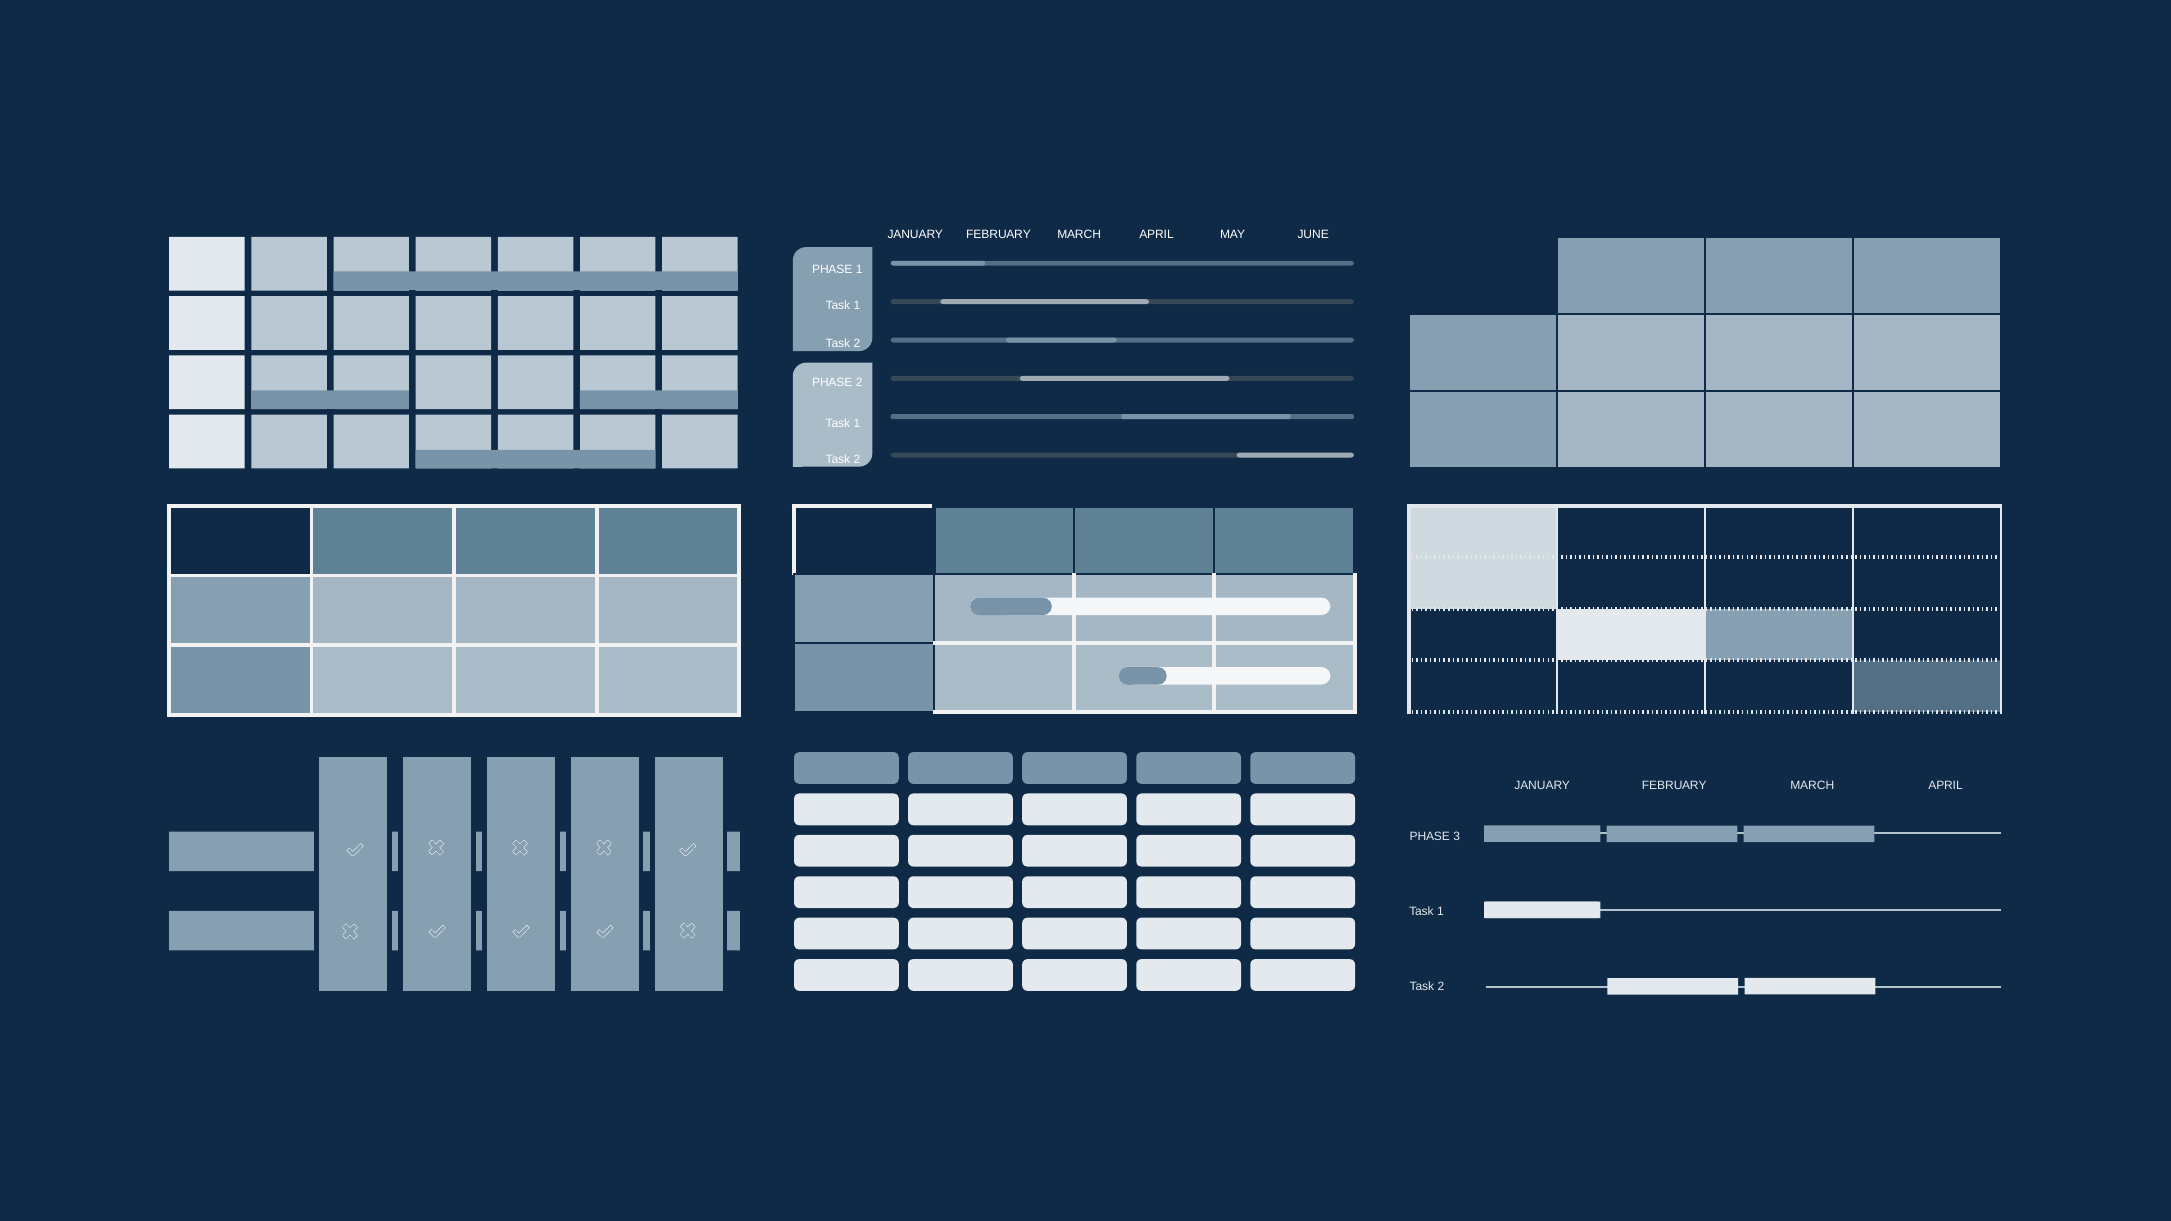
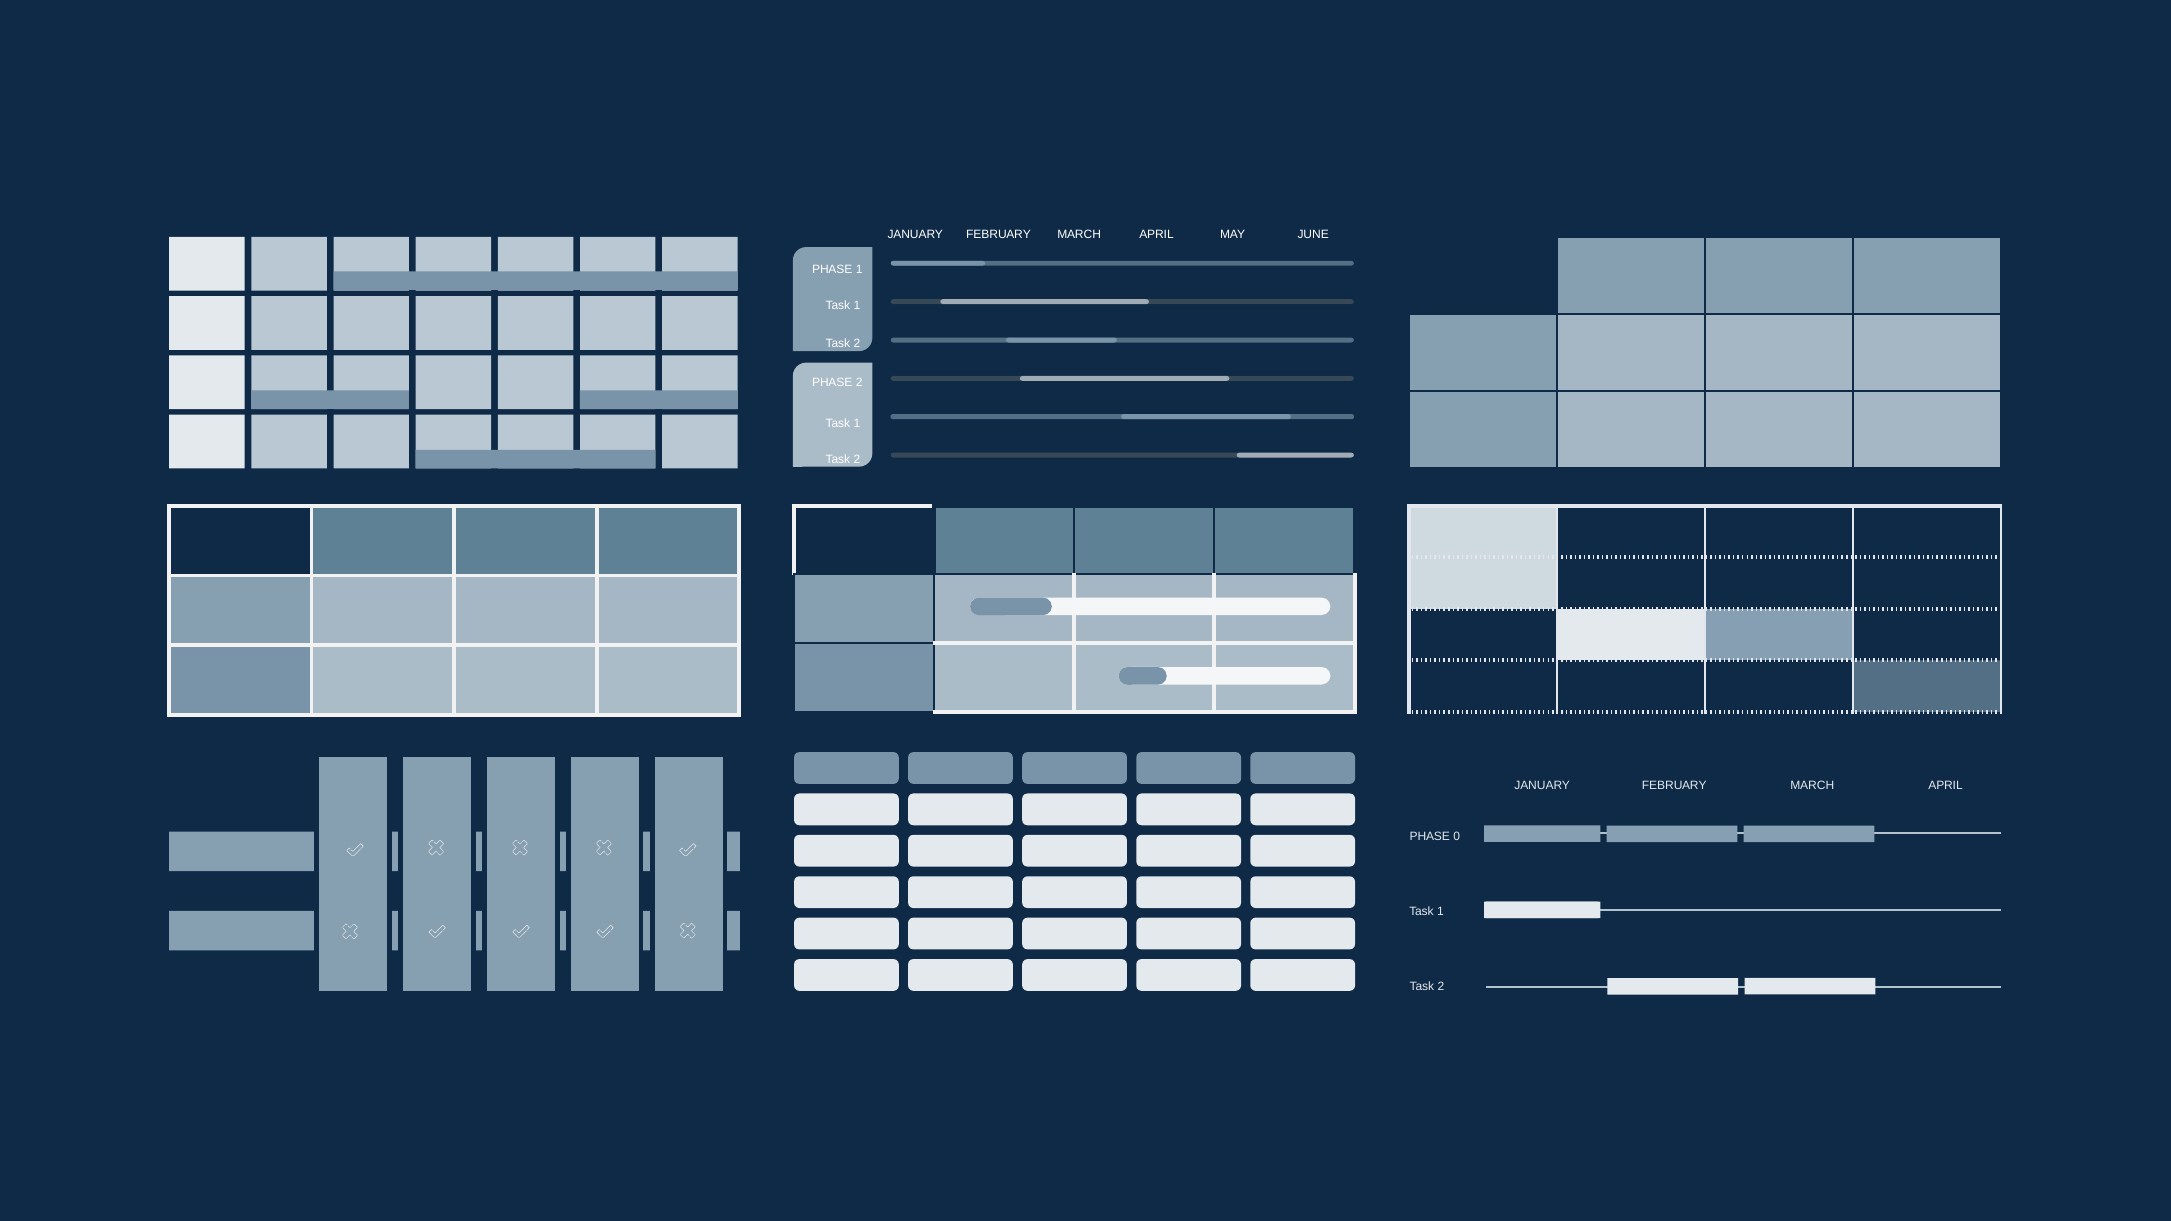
3: 3 -> 0 (1457, 836)
